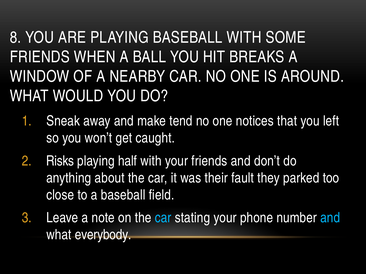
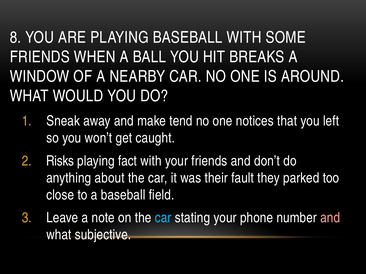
half: half -> fact (128, 161)
and colour: light blue -> pink (330, 218)
everybody: everybody -> subjective (103, 235)
